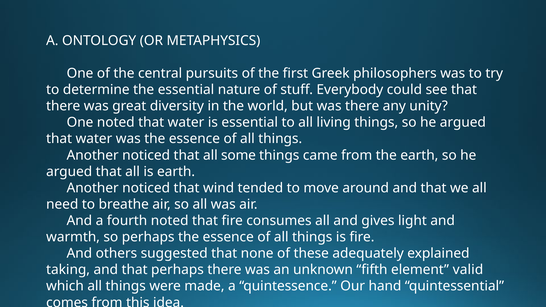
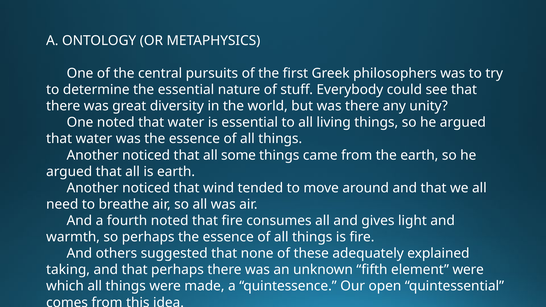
element valid: valid -> were (468, 270)
hand: hand -> open (385, 286)
